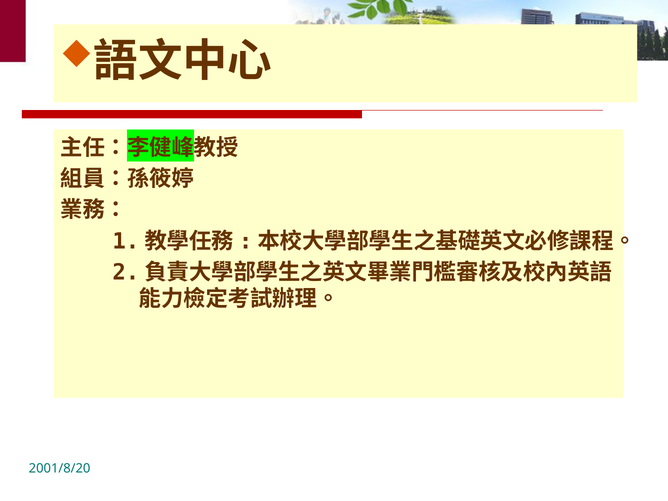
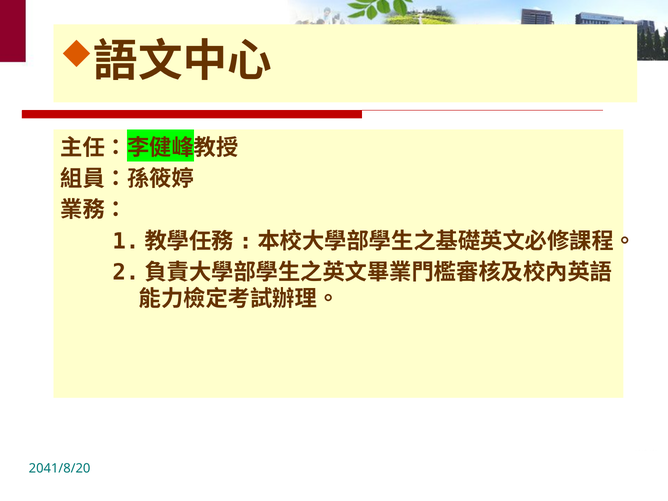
2001/8/20: 2001/8/20 -> 2041/8/20 (60, 468)
